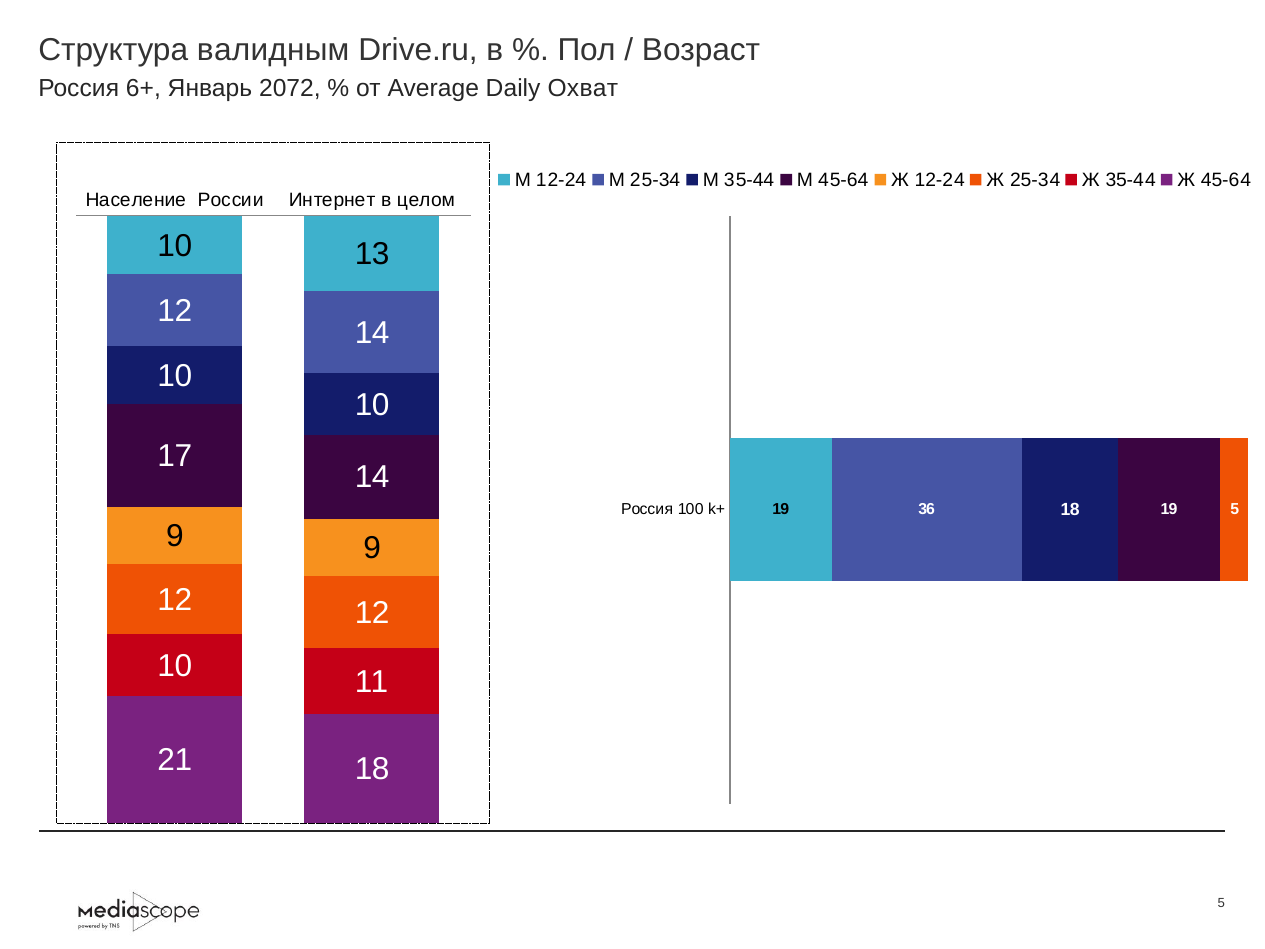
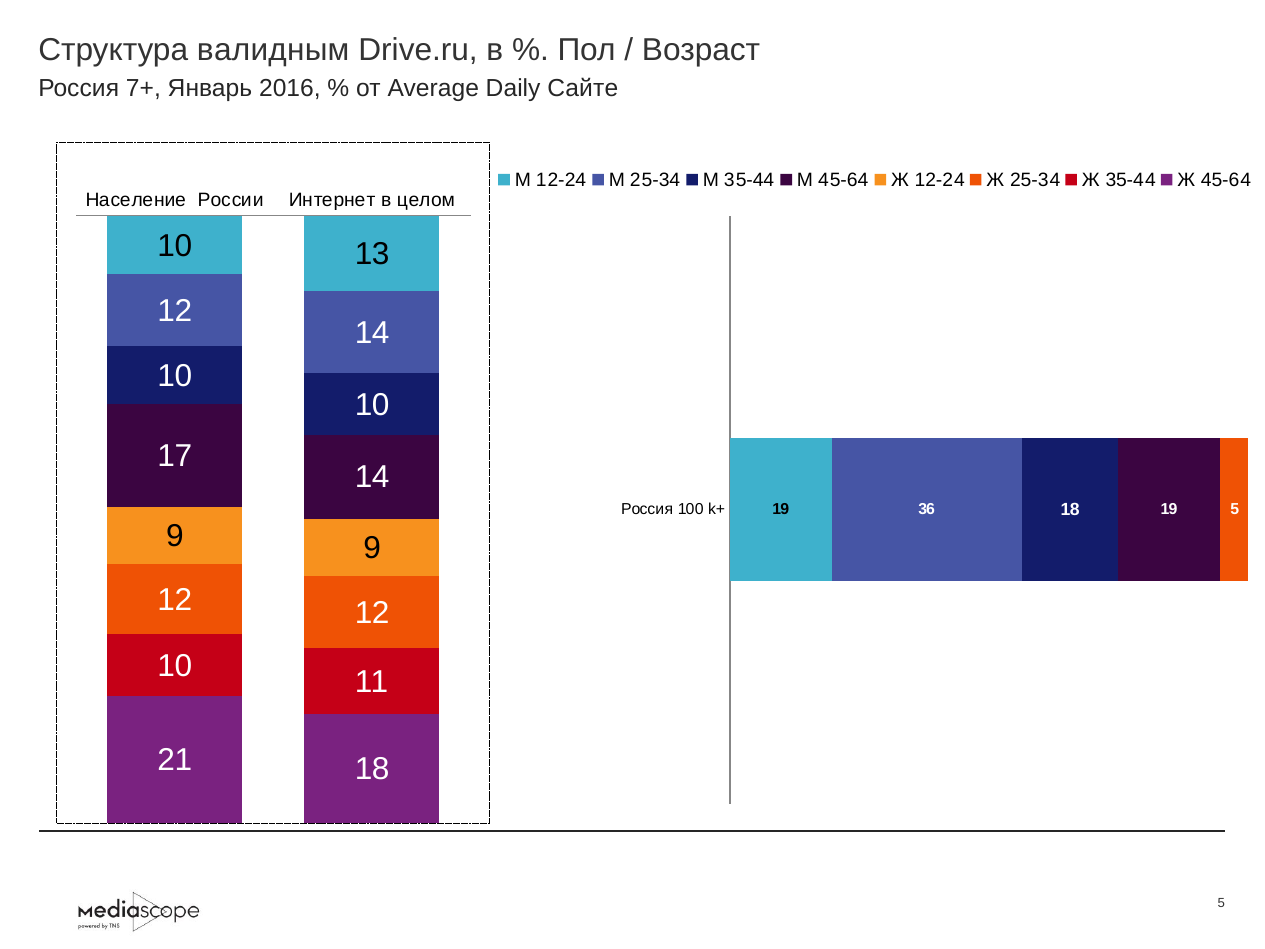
6+: 6+ -> 7+ (143, 88)
2072: 2072 -> 2016 (290, 88)
Охват: Охват -> Сайте (583, 88)
